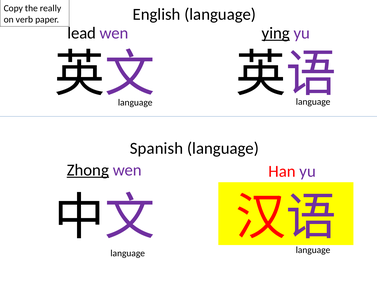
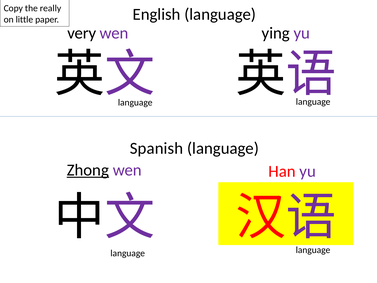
verb: verb -> little (24, 19)
lead: lead -> very (82, 33)
ying underline: present -> none (276, 33)
